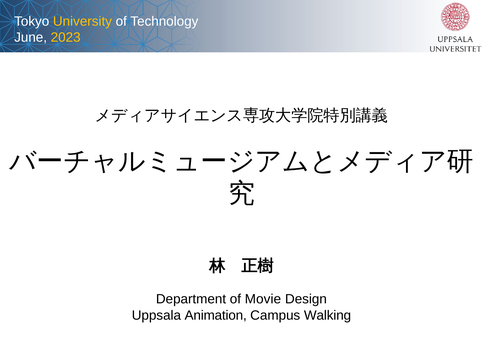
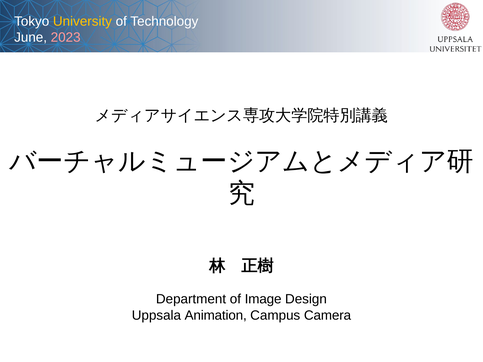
2023 colour: yellow -> pink (66, 37)
Movie: Movie -> Image (263, 299)
Walking: Walking -> Camera (328, 316)
